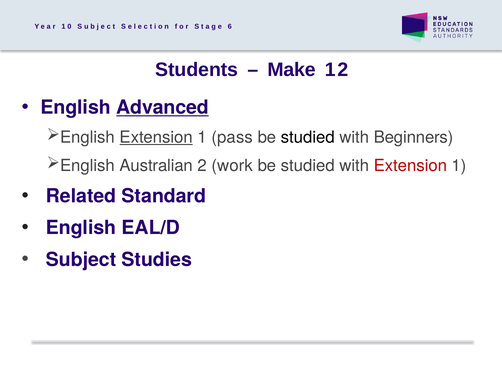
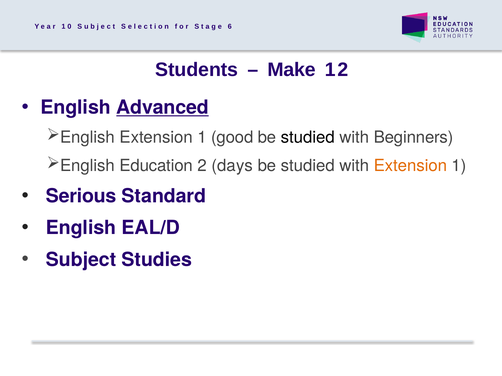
Extension underline: present -> none (156, 138)
pass: pass -> good (232, 138)
Australian: Australian -> Education (156, 166)
work: work -> days (232, 166)
Extension colour: red -> orange (410, 166)
Related: Related -> Serious (81, 196)
